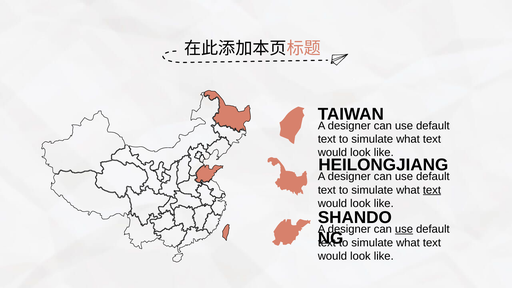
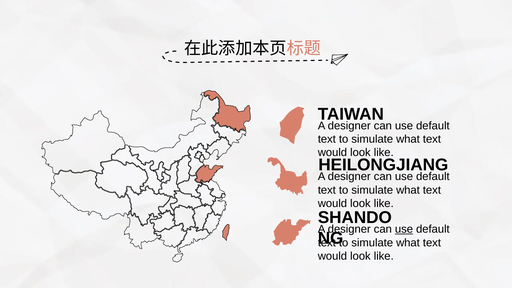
text underline: present -> none (432, 190)
